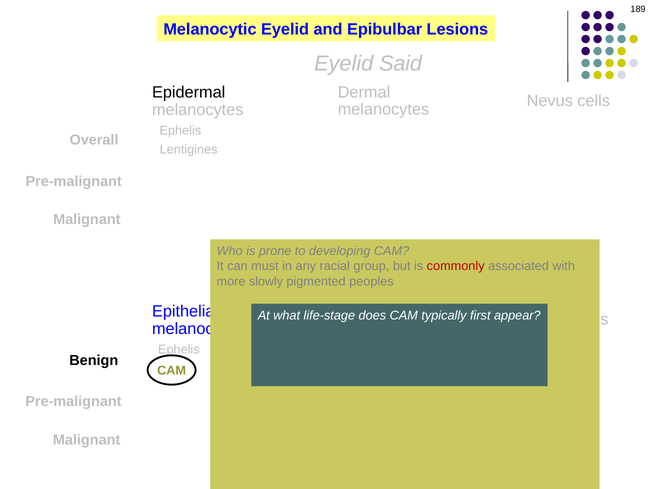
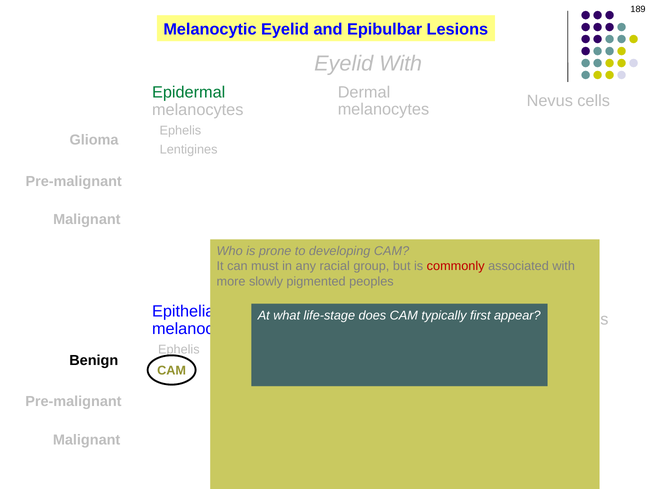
Eyelid Said: Said -> With (401, 64)
Epidermal colour: black -> green (189, 92)
Overall: Overall -> Glioma (94, 140)
